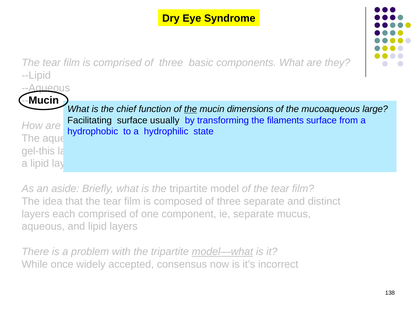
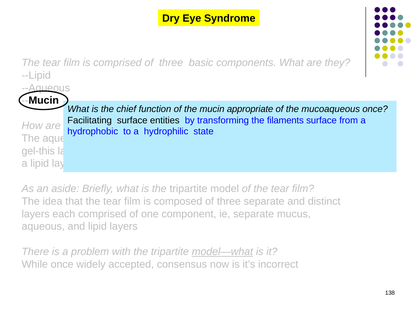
the underline: present -> none (191, 109)
dimensions: dimensions -> appropriate (250, 109)
mucoaqueous large: large -> once (375, 109)
usually: usually -> entities (165, 120)
